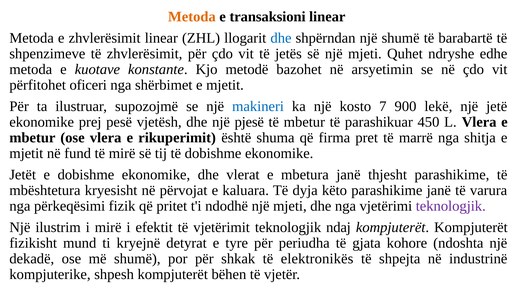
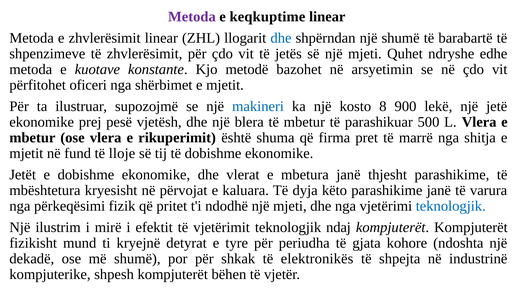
Metoda colour: orange -> purple (192, 17)
transaksioni: transaksioni -> keqkuptime (267, 17)
7: 7 -> 8 (383, 106)
pjesë: pjesë -> blera (249, 122)
450: 450 -> 500 (428, 122)
të mirë: mirë -> lloje (122, 154)
teknologjik colour: purple -> blue (451, 206)
